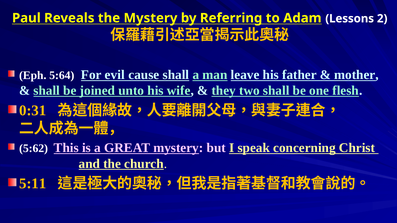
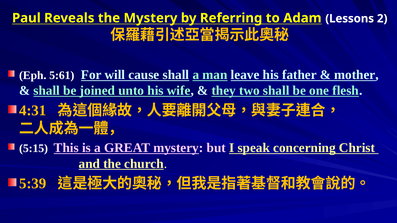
5:64: 5:64 -> 5:61 (62, 75)
evil: evil -> will (115, 75)
0:31: 0:31 -> 4:31 (33, 111)
5:62: 5:62 -> 5:15 (34, 149)
5:11: 5:11 -> 5:39 (33, 184)
